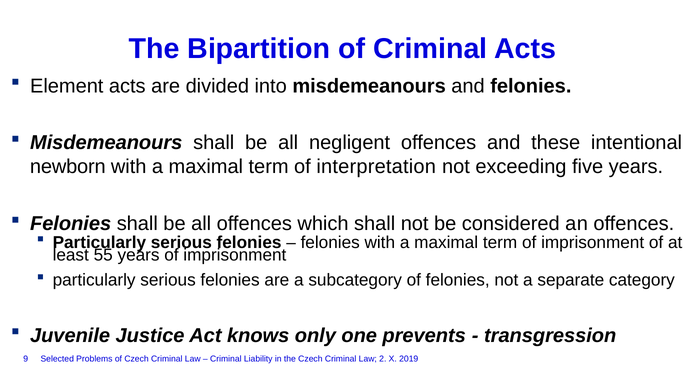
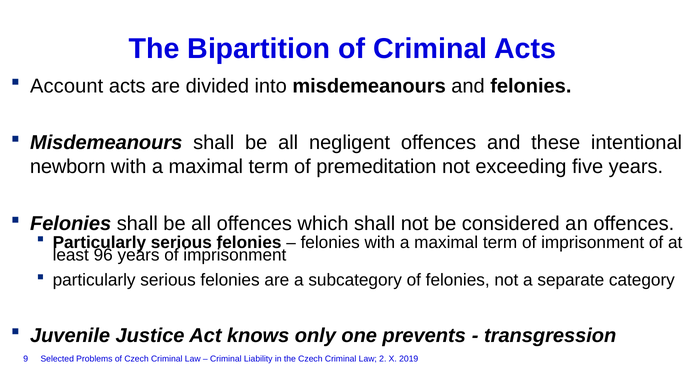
Element: Element -> Account (67, 86)
interpretation: interpretation -> premeditation (376, 167)
55: 55 -> 96 (103, 255)
